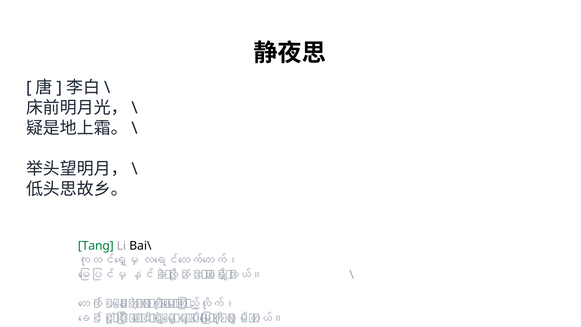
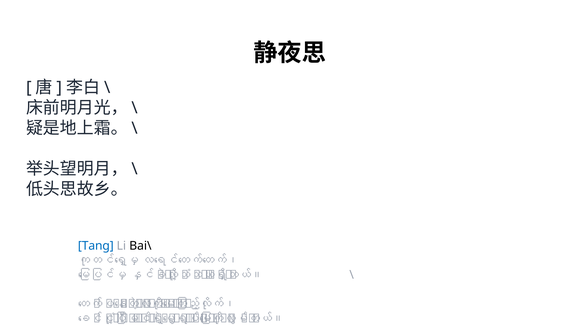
Tang colour: green -> blue (96, 246)
